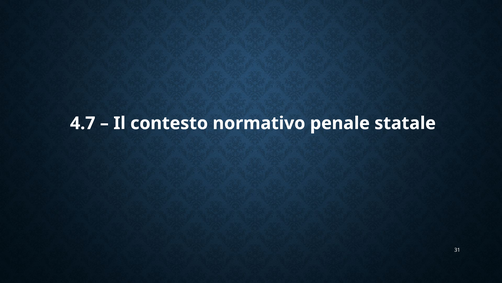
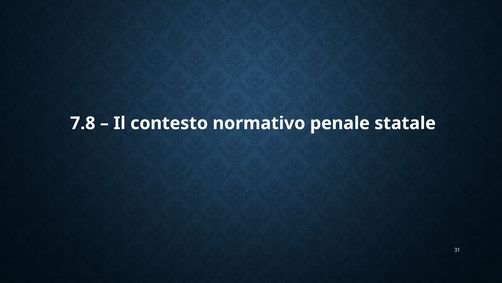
4.7: 4.7 -> 7.8 (83, 123)
